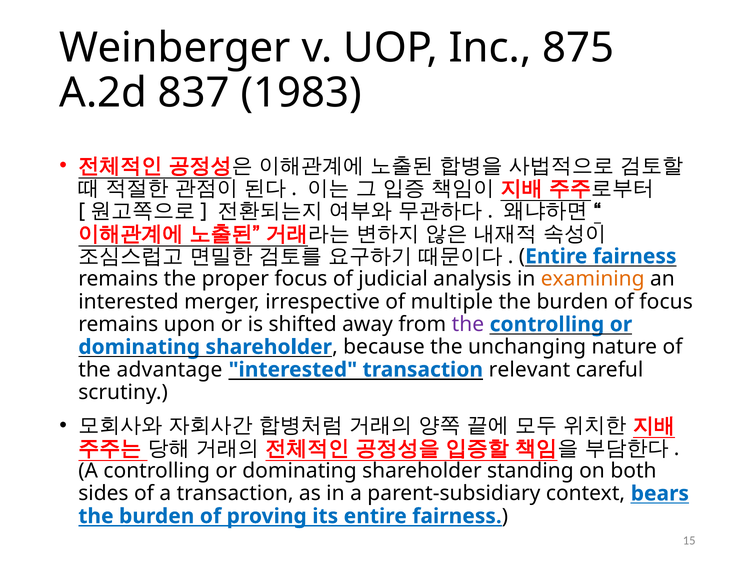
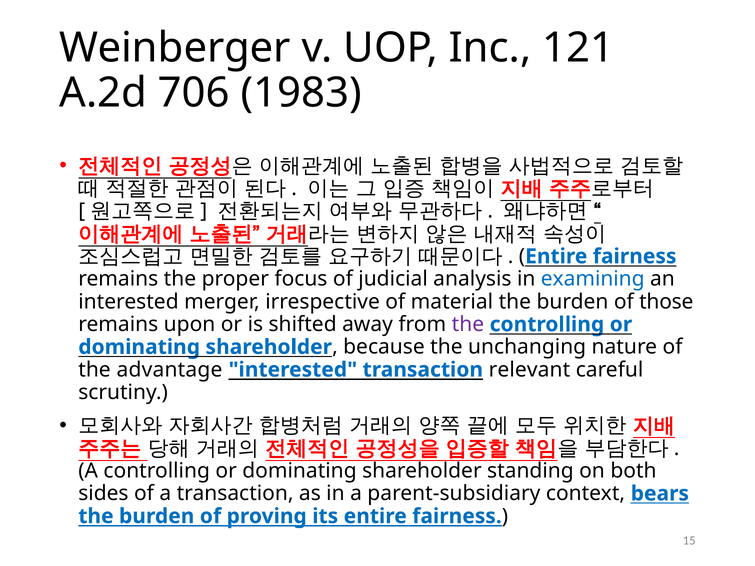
875: 875 -> 121 (578, 48)
837: 837 -> 706 (194, 93)
examining colour: orange -> blue (593, 279)
multiple: multiple -> material (452, 302)
of focus: focus -> those (666, 302)
